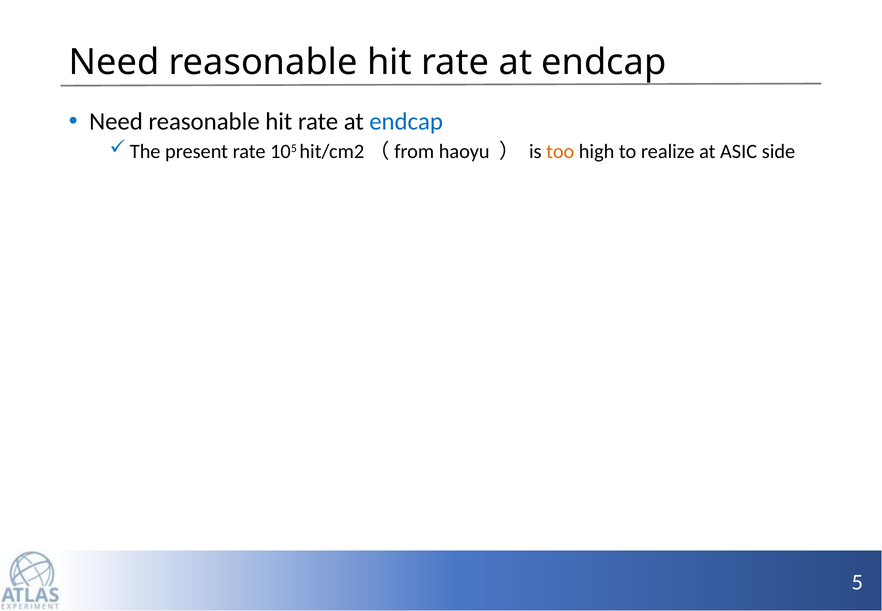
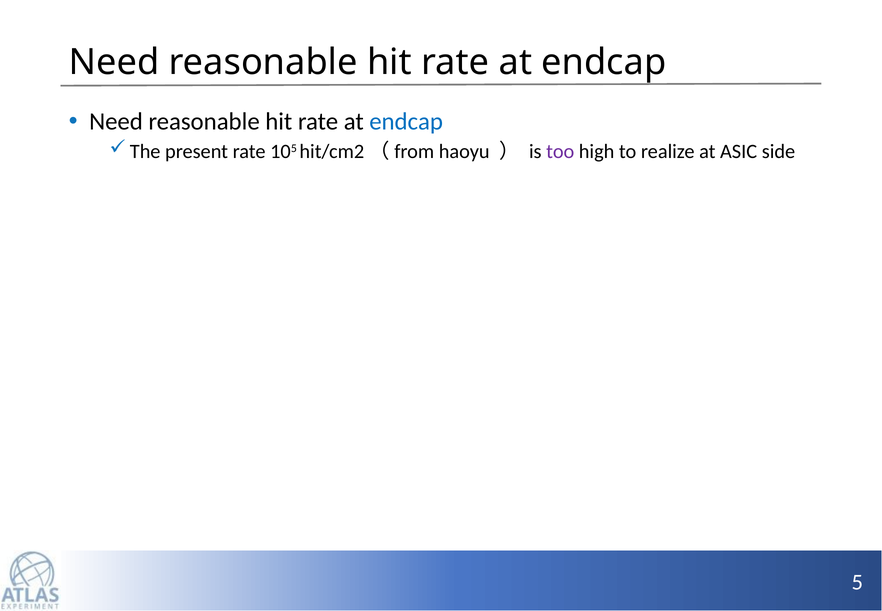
too colour: orange -> purple (560, 151)
